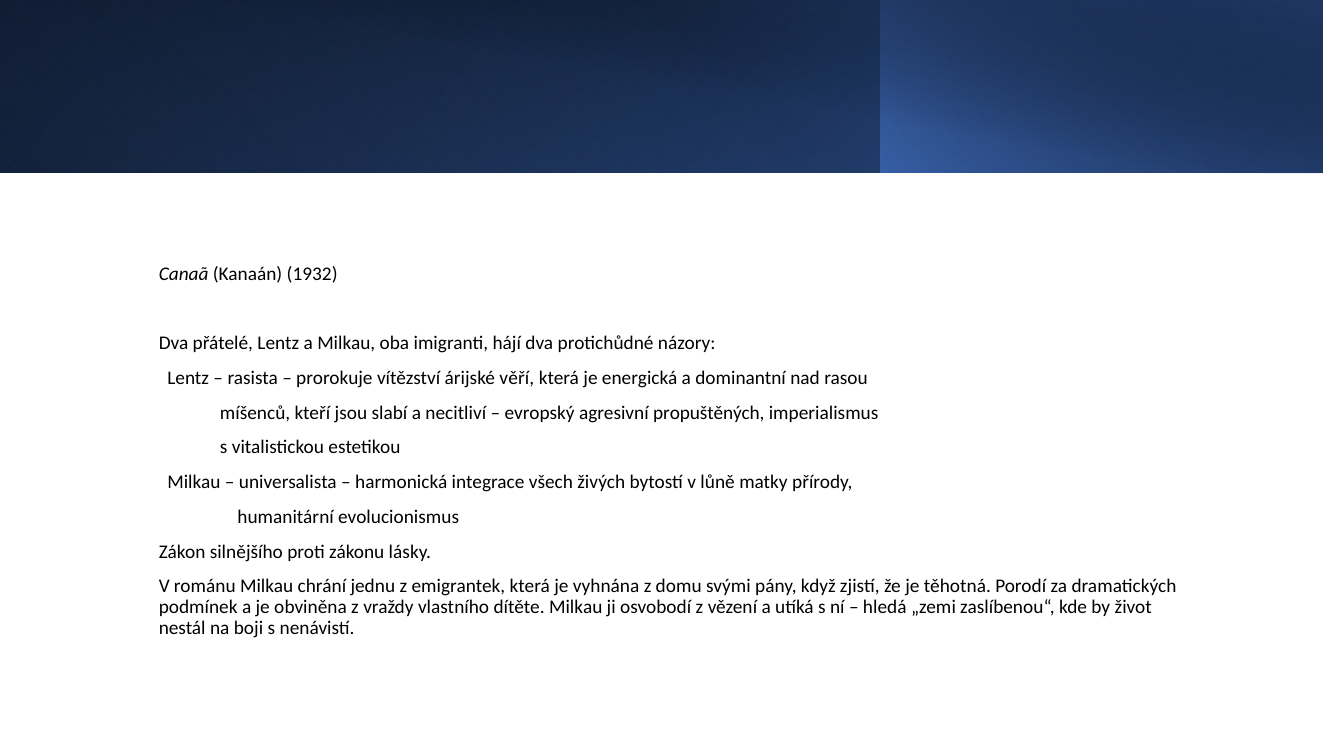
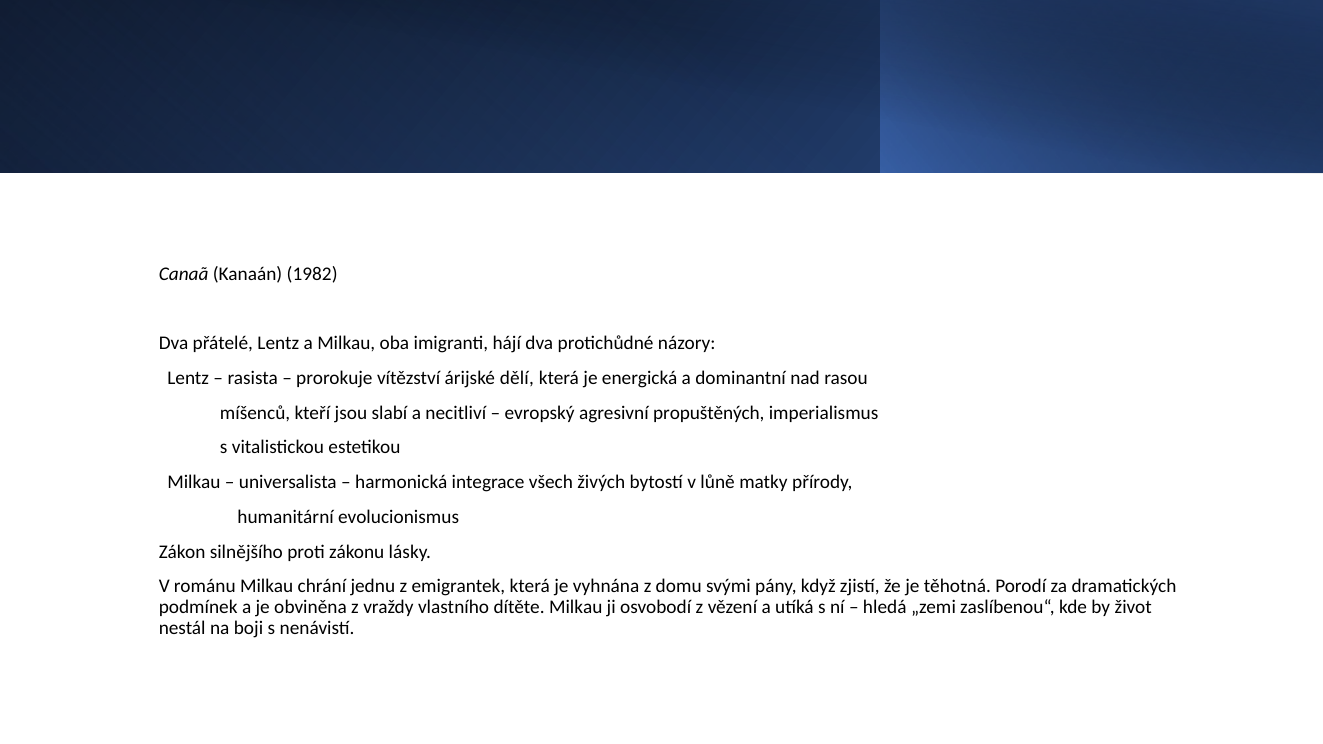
1932: 1932 -> 1982 (312, 274)
věří: věří -> dělí (517, 378)
